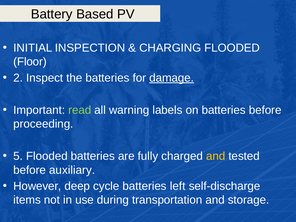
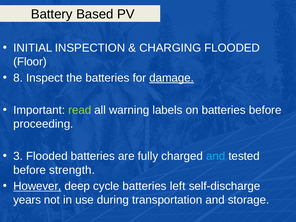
2: 2 -> 8 (18, 78)
5: 5 -> 3 (18, 156)
and colour: yellow -> light blue (216, 156)
auxiliary: auxiliary -> strength (72, 170)
However underline: none -> present (37, 186)
items: items -> years (27, 200)
